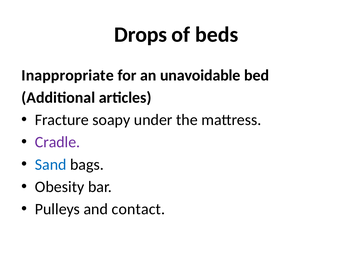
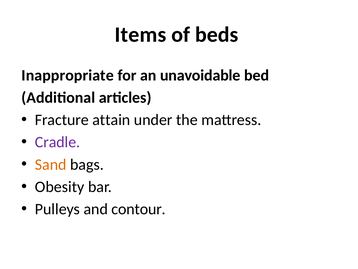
Drops: Drops -> Items (140, 35)
soapy: soapy -> attain (111, 120)
Sand colour: blue -> orange (51, 164)
contact: contact -> contour (139, 209)
